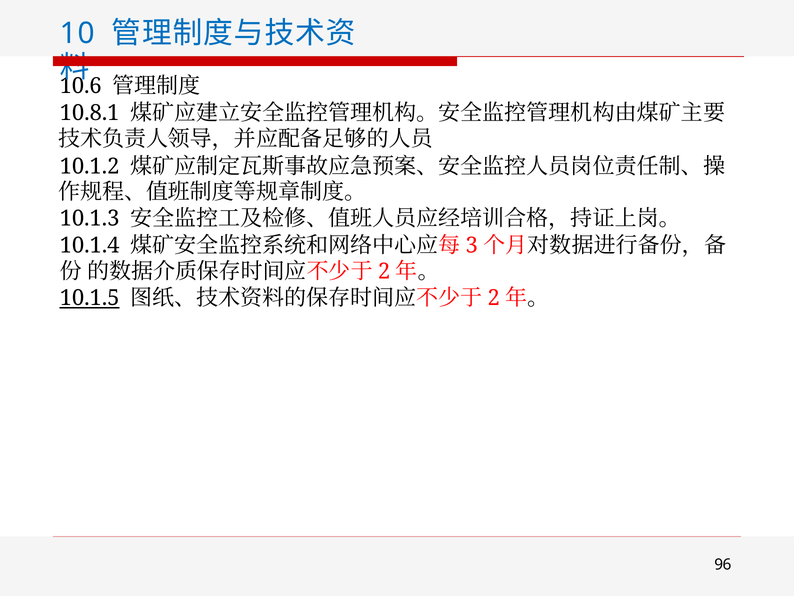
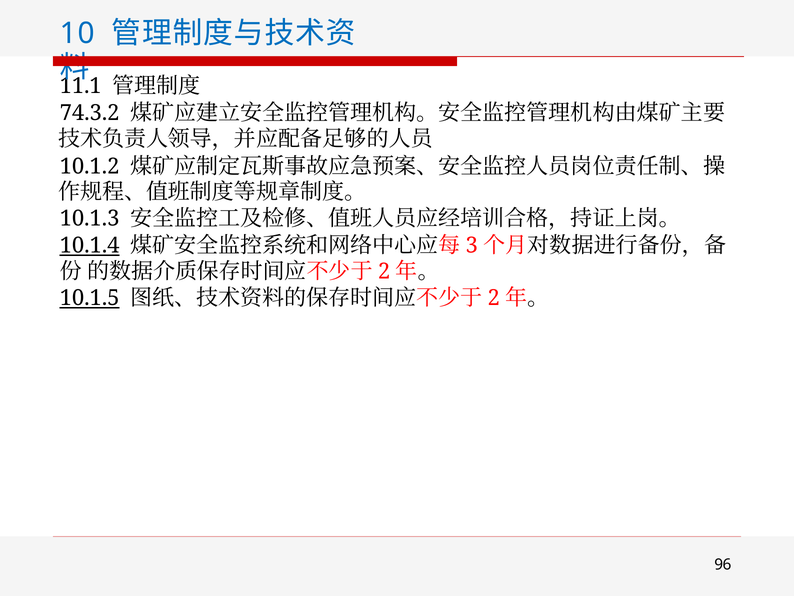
10.6: 10.6 -> 11.1 (81, 86)
10.8.1: 10.8.1 -> 74.3.2 (90, 113)
10.1.4 underline: none -> present (90, 245)
